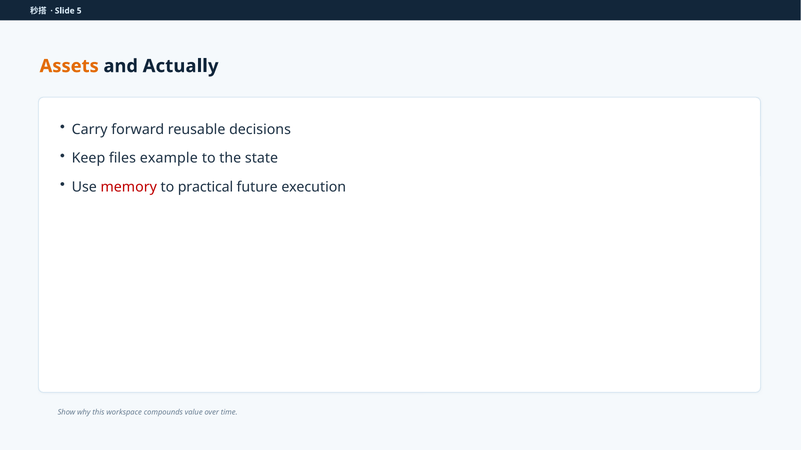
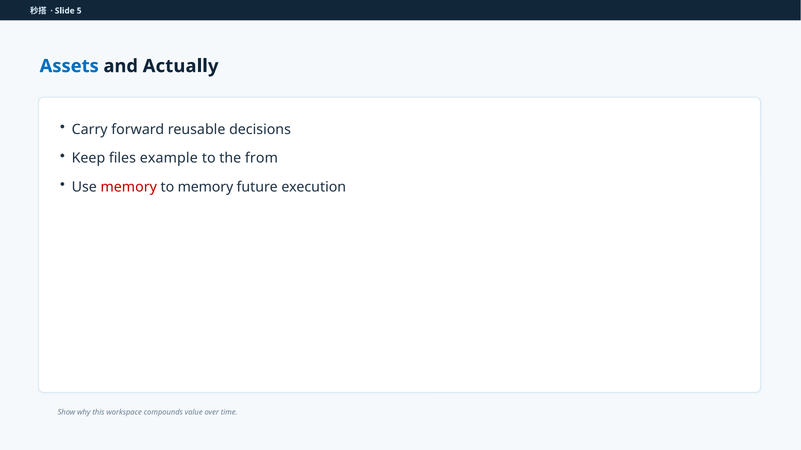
Assets colour: orange -> blue (69, 66)
state: state -> from (261, 158)
to practical: practical -> memory (205, 187)
